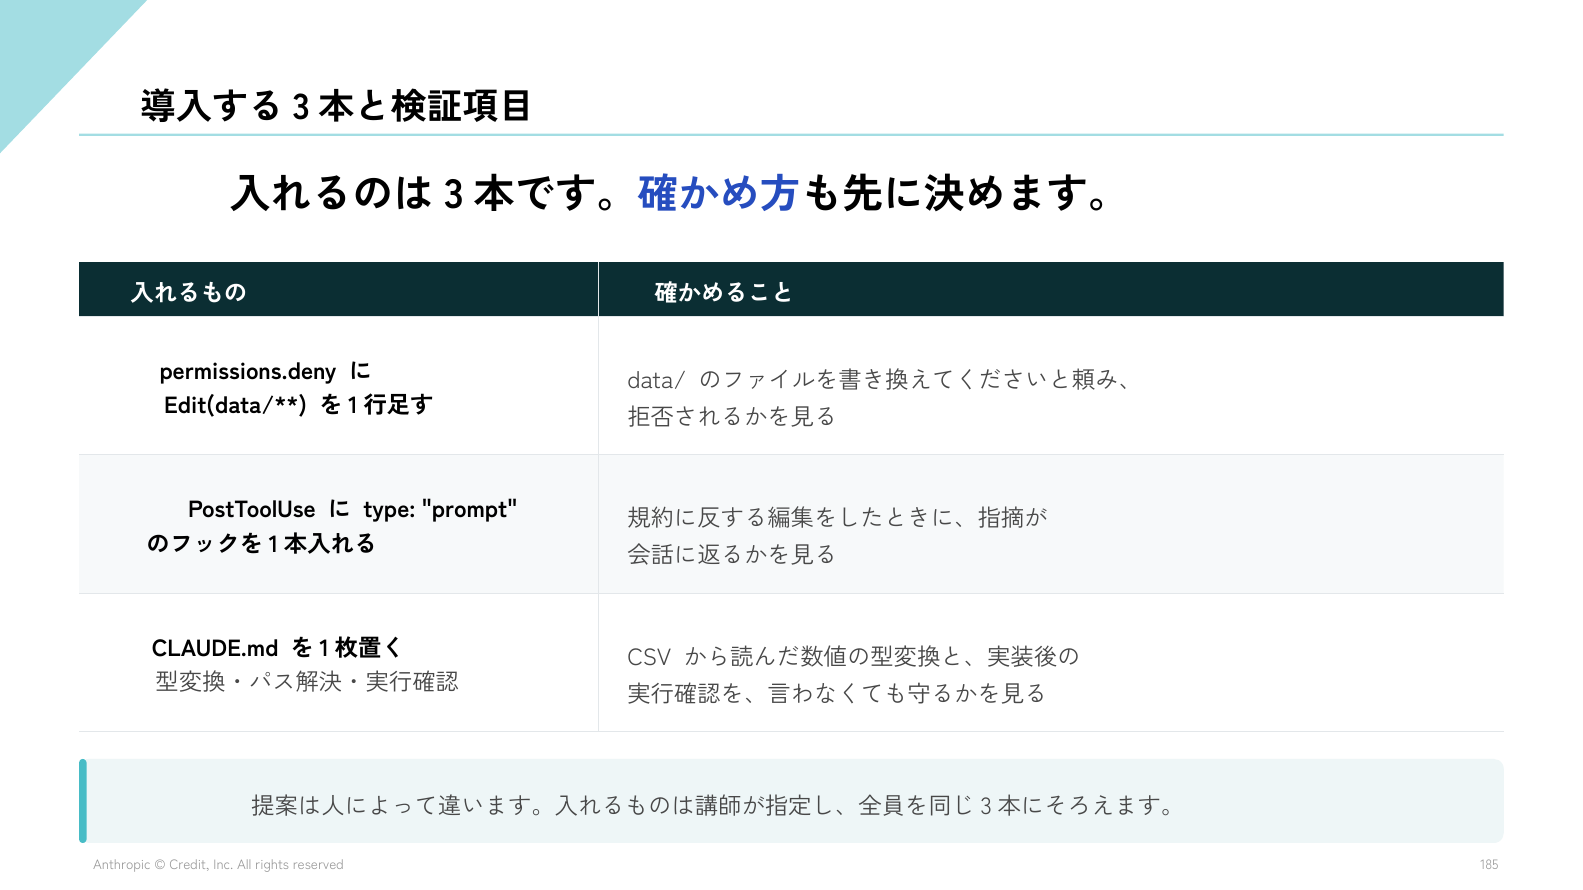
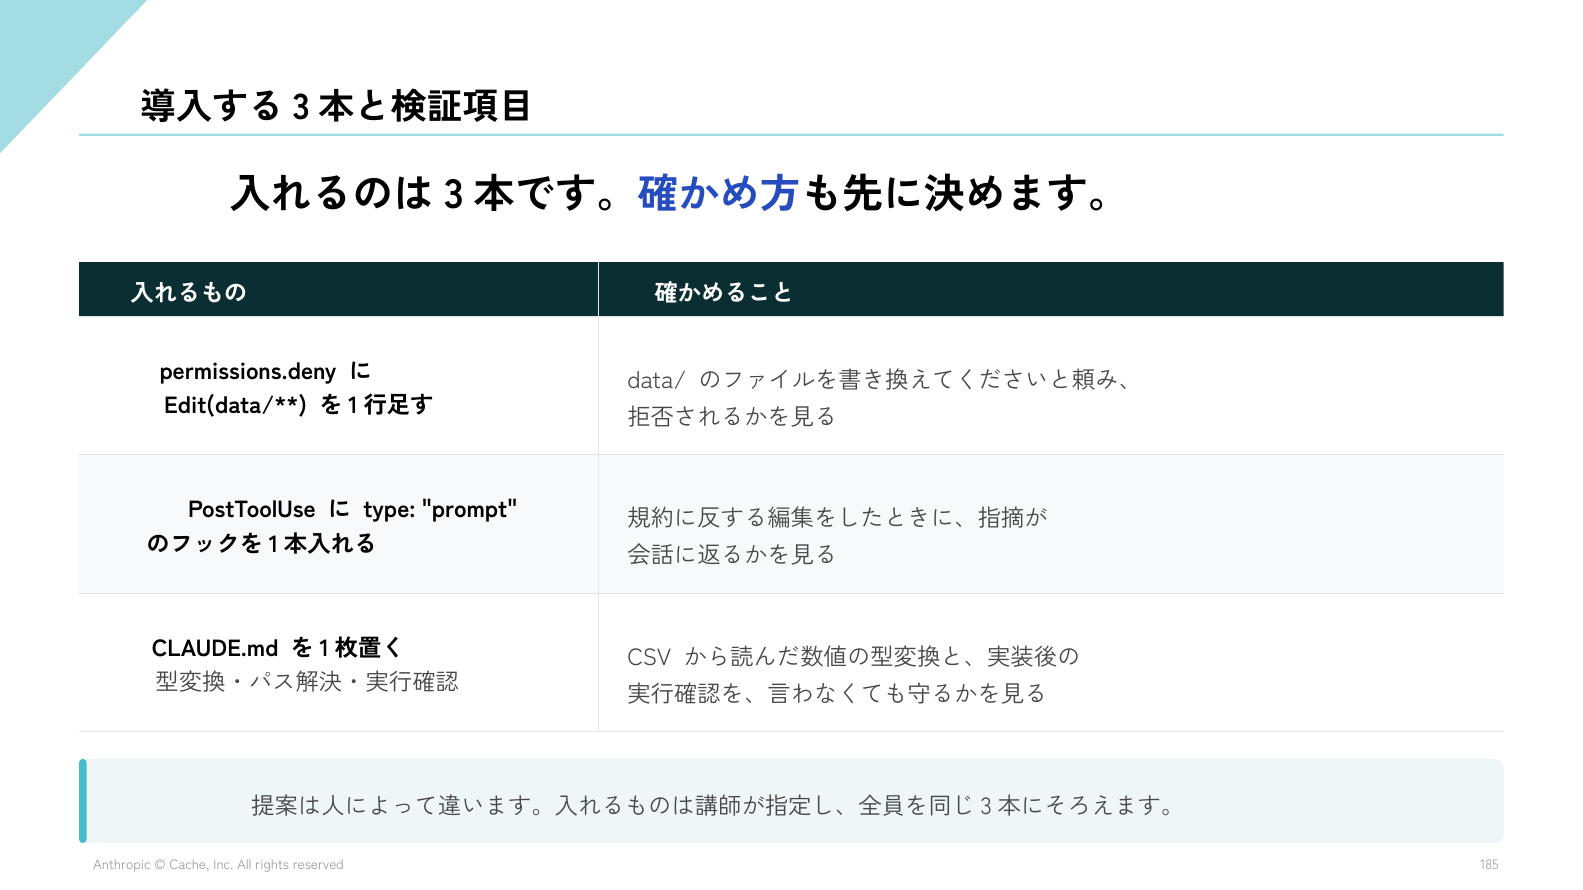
Credit: Credit -> Cache (189, 866)
